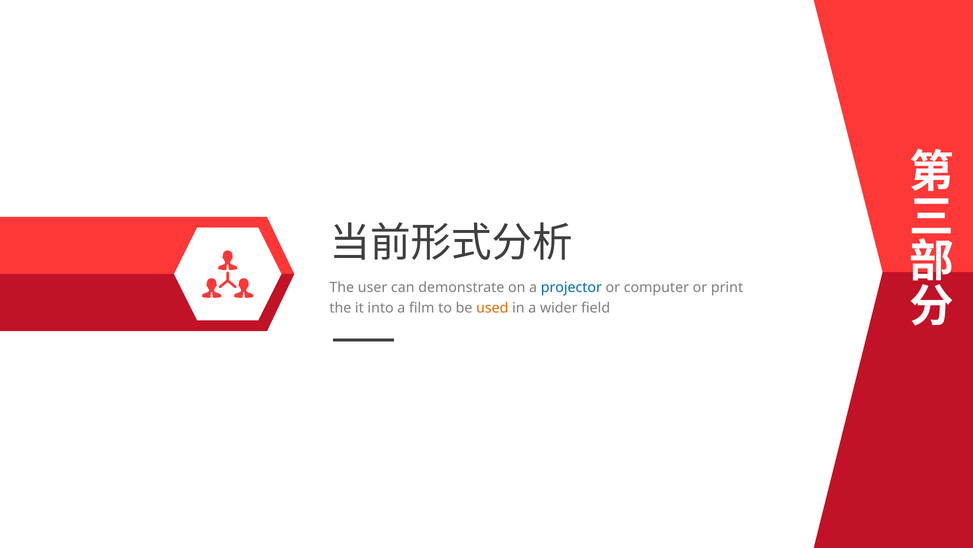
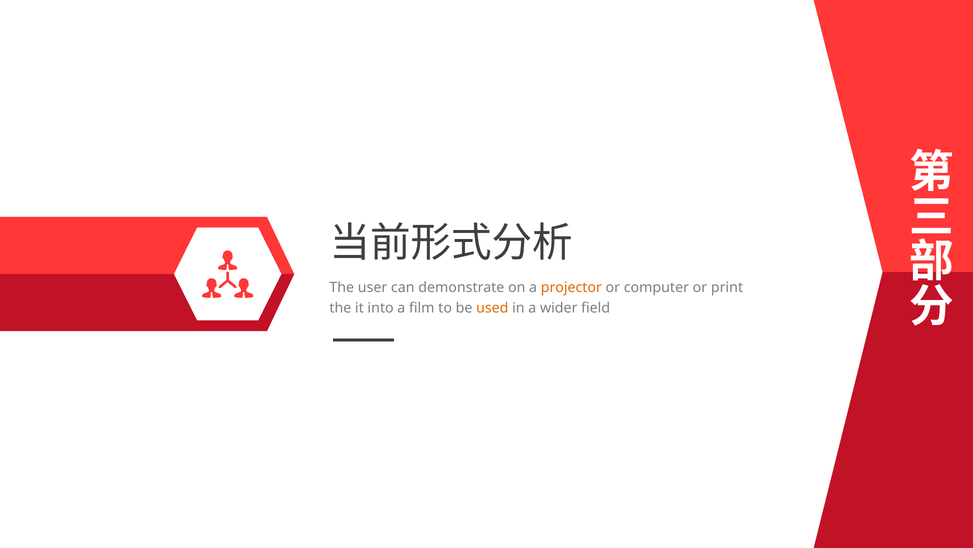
projector colour: blue -> orange (571, 287)
